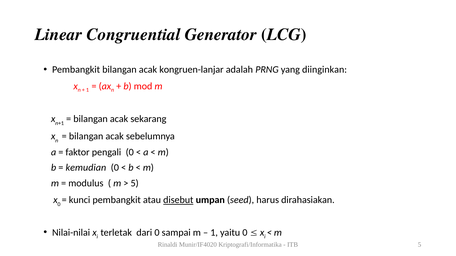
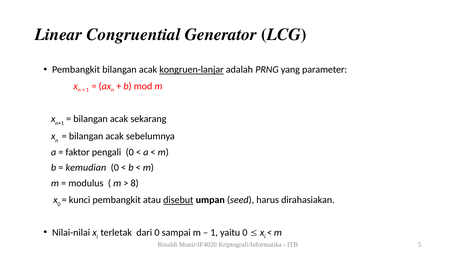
kongruen-lanjar underline: none -> present (191, 70)
diinginkan: diinginkan -> parameter (325, 70)
5: 5 -> 8 (135, 184)
